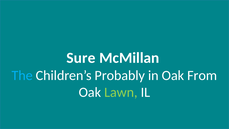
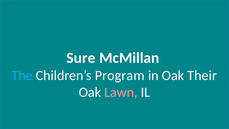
Probably: Probably -> Program (120, 75)
From: From -> Their (202, 75)
Lawn colour: light green -> pink (121, 92)
